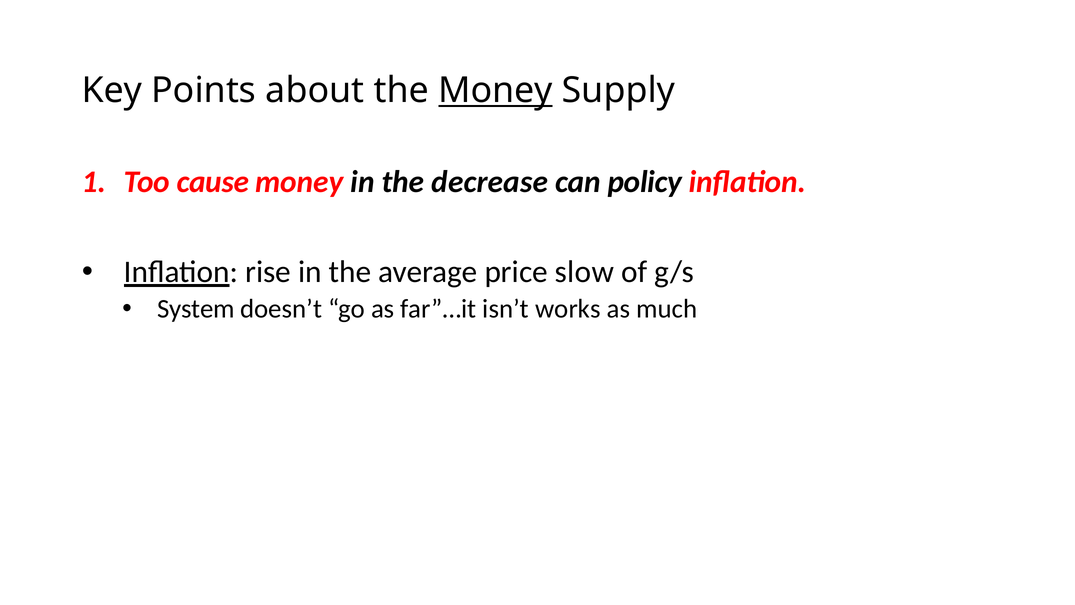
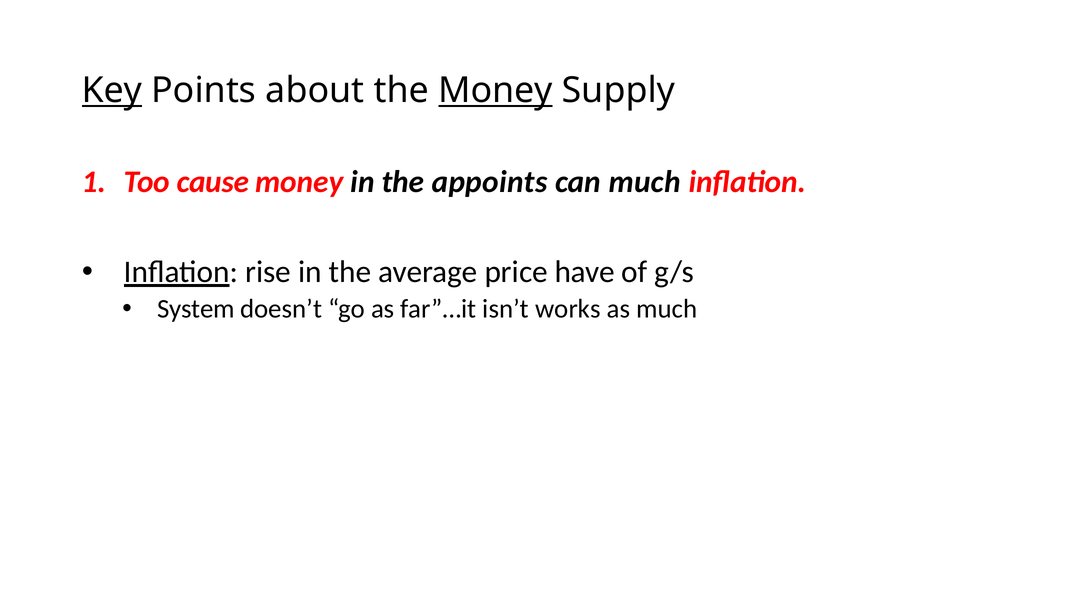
Key underline: none -> present (112, 90)
decrease: decrease -> appoints (490, 182)
can policy: policy -> much (645, 182)
slow: slow -> have (585, 272)
